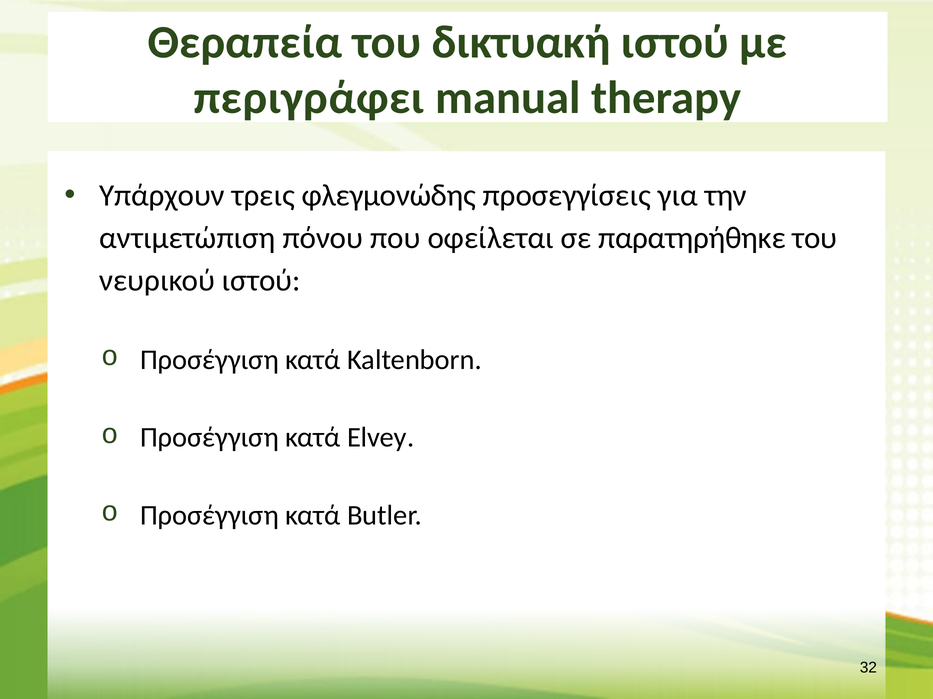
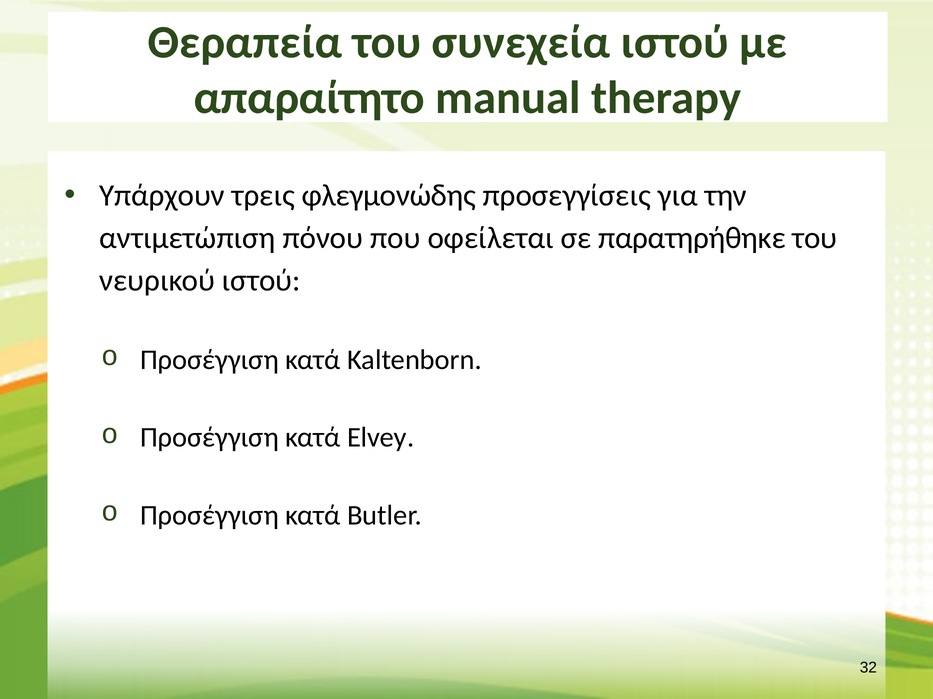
δικτυακή: δικτυακή -> συνεχεία (521, 42)
περιγράφει: περιγράφει -> απαραίτητο (309, 98)
